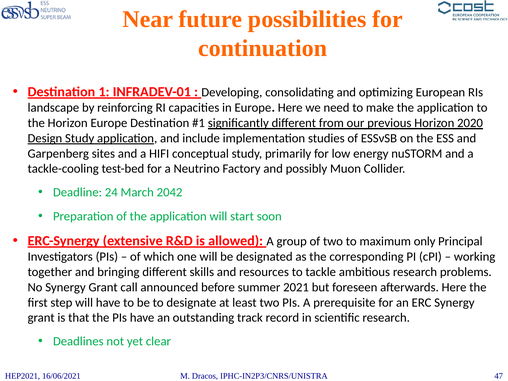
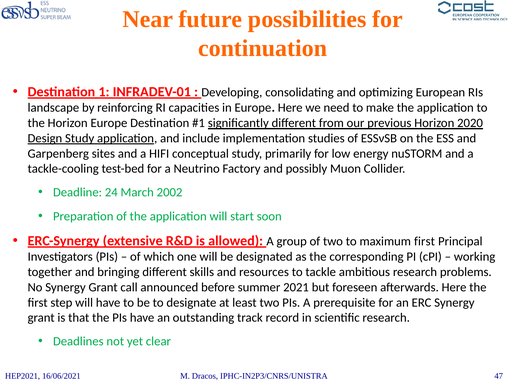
2042: 2042 -> 2002 (170, 192)
maximum only: only -> first (424, 241)
